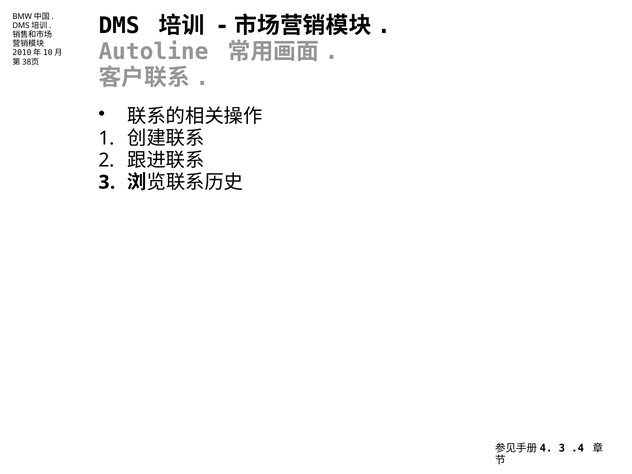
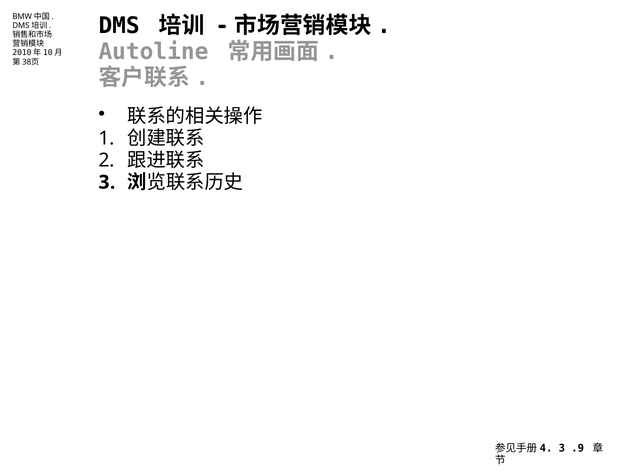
.4: .4 -> .9 (578, 449)
